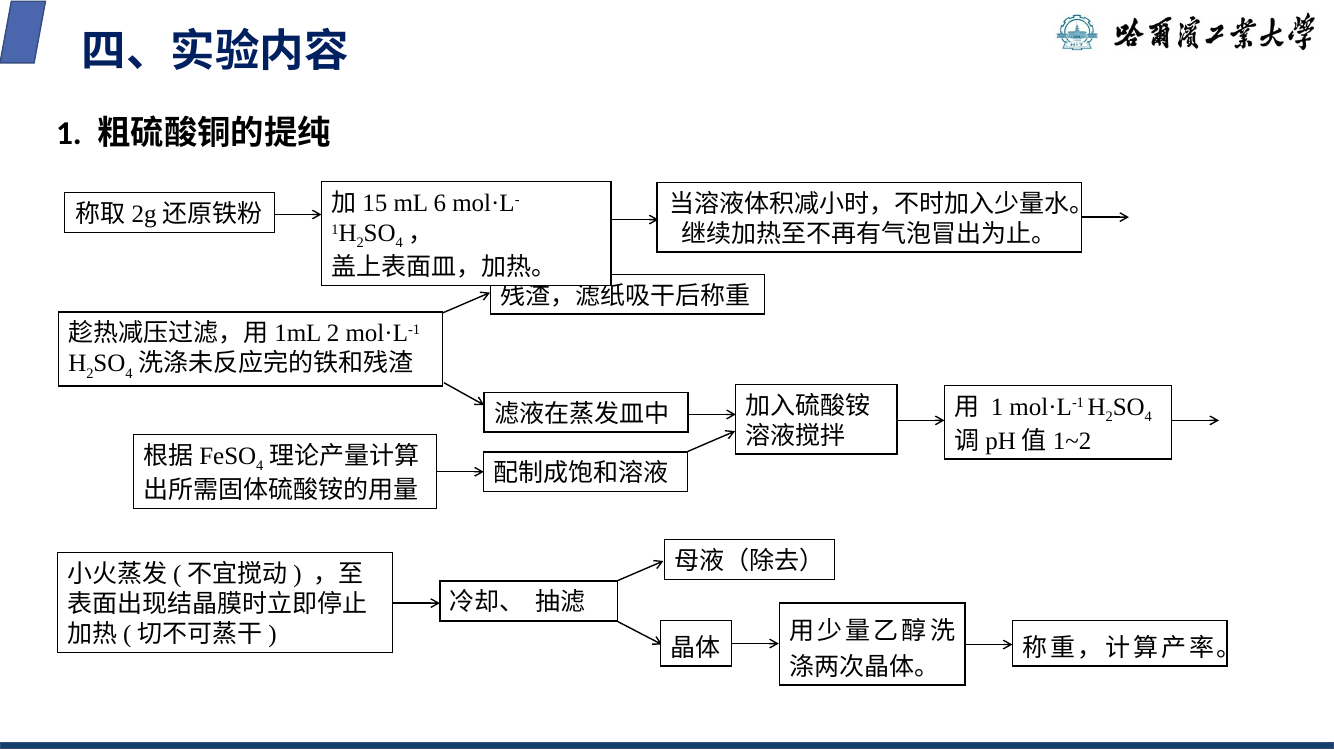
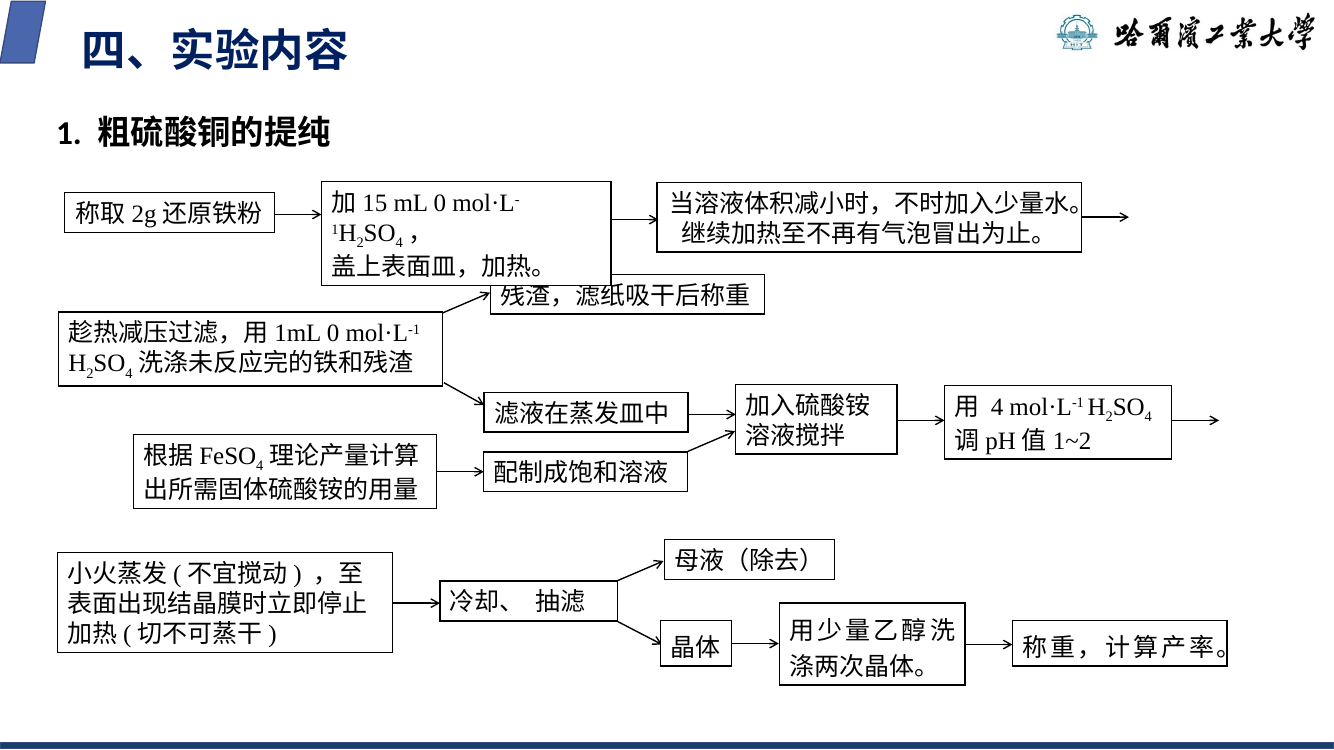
mL 6: 6 -> 0 (440, 204)
2: 2 -> 0 (333, 334)
1: 1 -> 4 (997, 407)
